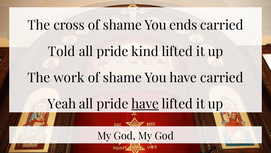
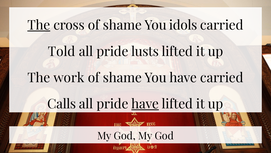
The underline: none -> present (39, 25)
ends: ends -> idols (183, 25)
kind: kind -> lusts (145, 51)
Yeah: Yeah -> Calls (62, 104)
